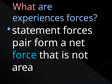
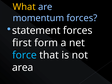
What colour: pink -> yellow (24, 7)
experiences: experiences -> momentum (38, 18)
pair: pair -> first (22, 43)
